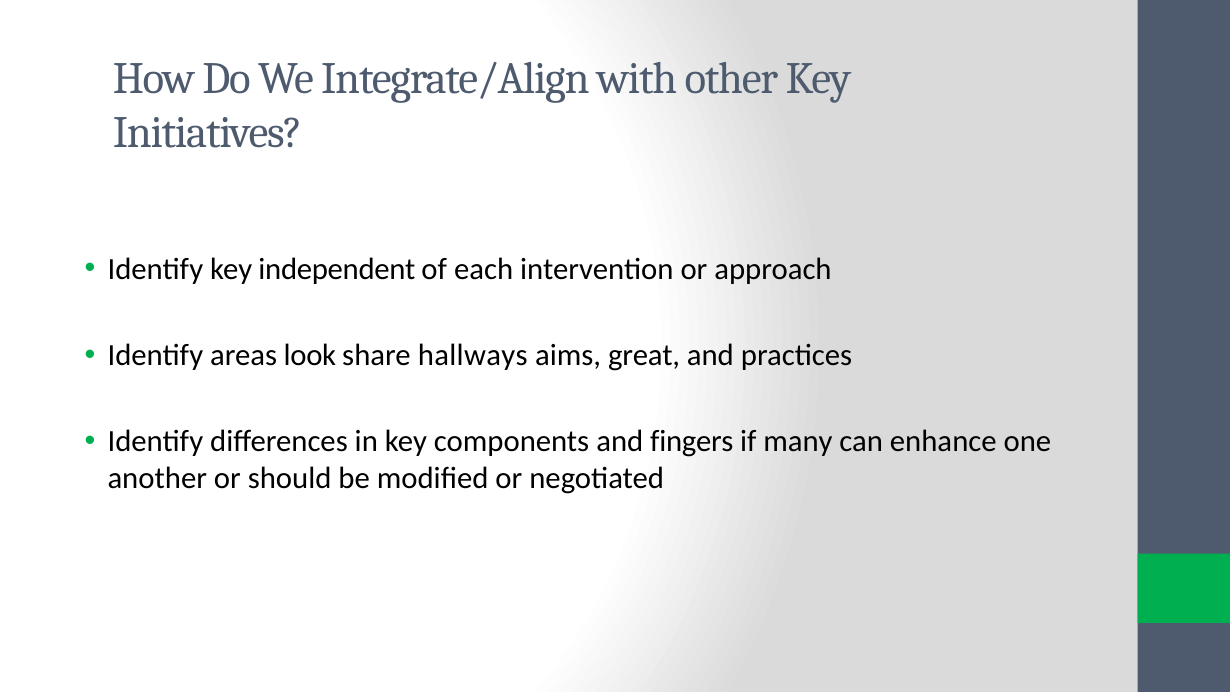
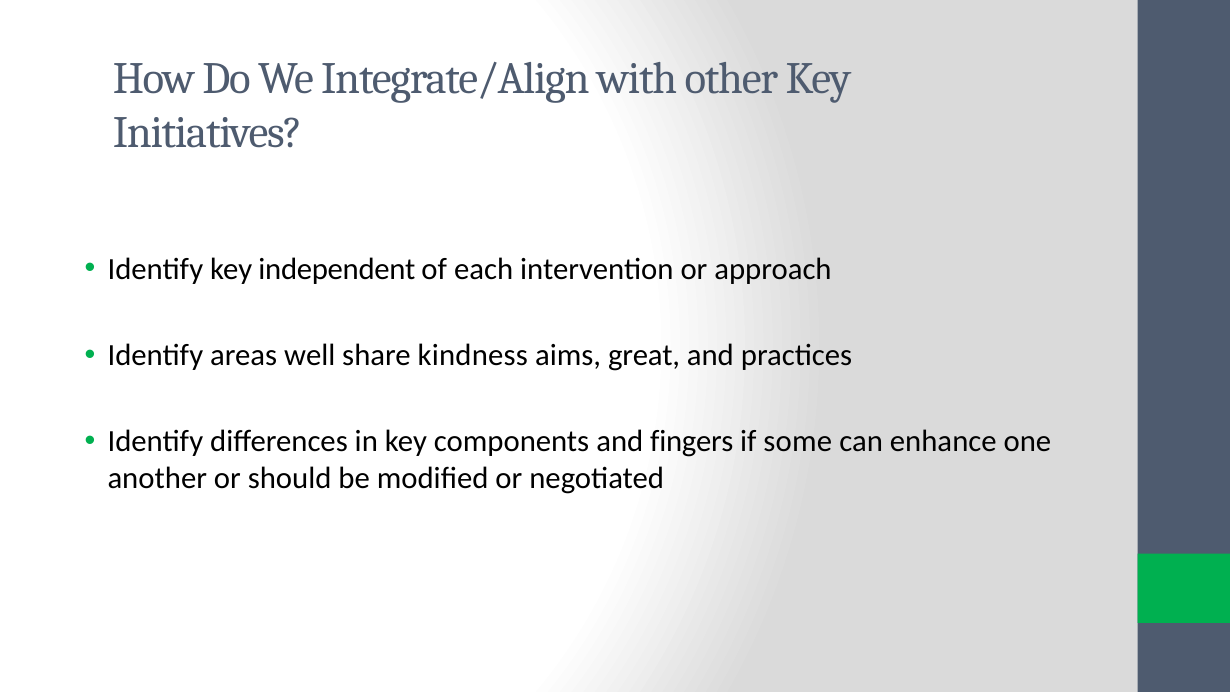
look: look -> well (310, 356)
hallways: hallways -> kindness (473, 356)
many: many -> some (798, 442)
